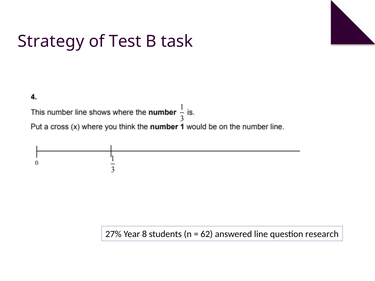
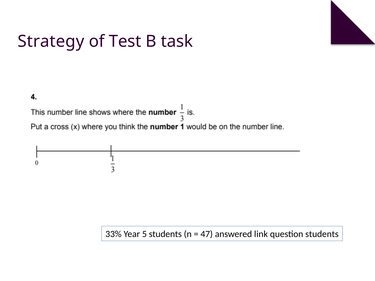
27%: 27% -> 33% (113, 234)
8: 8 -> 5 (144, 234)
62: 62 -> 47 (207, 234)
line: line -> link (261, 234)
question research: research -> students (322, 234)
